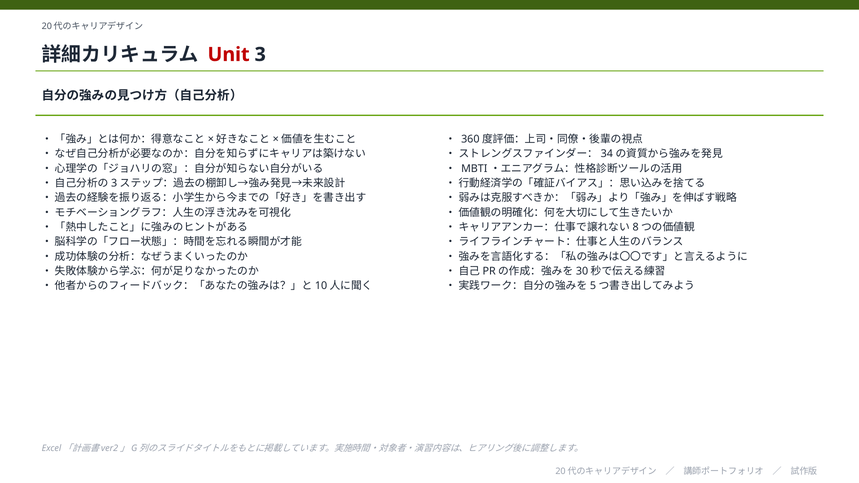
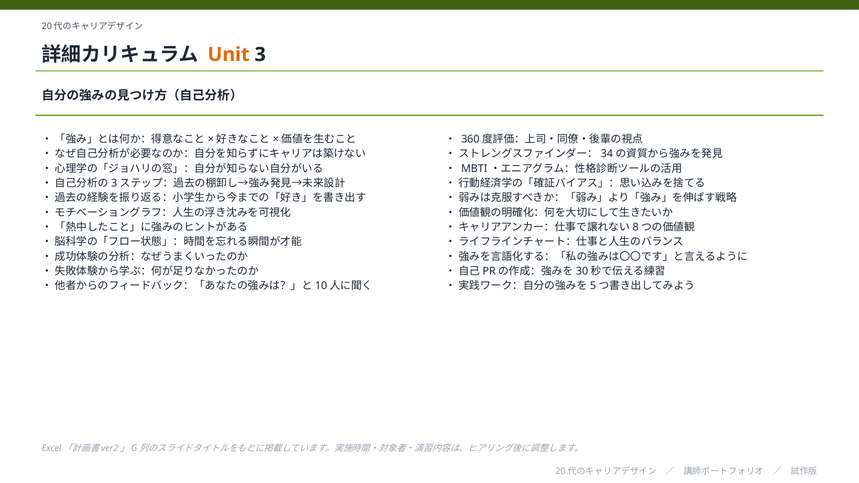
Unit colour: red -> orange (229, 55)
